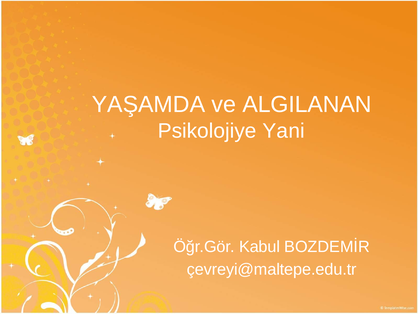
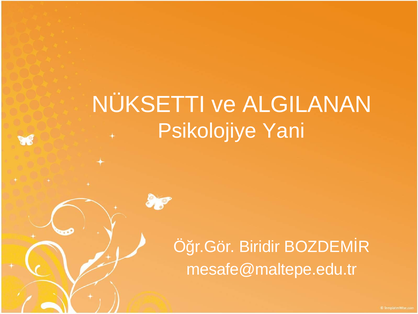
YAŞAMDA: YAŞAMDA -> NÜKSETTI (149, 104)
Kabul: Kabul -> Biridir (259, 246)
çevreyi@maltepe.edu.tr: çevreyi@maltepe.edu.tr -> mesafe@maltepe.edu.tr (272, 269)
